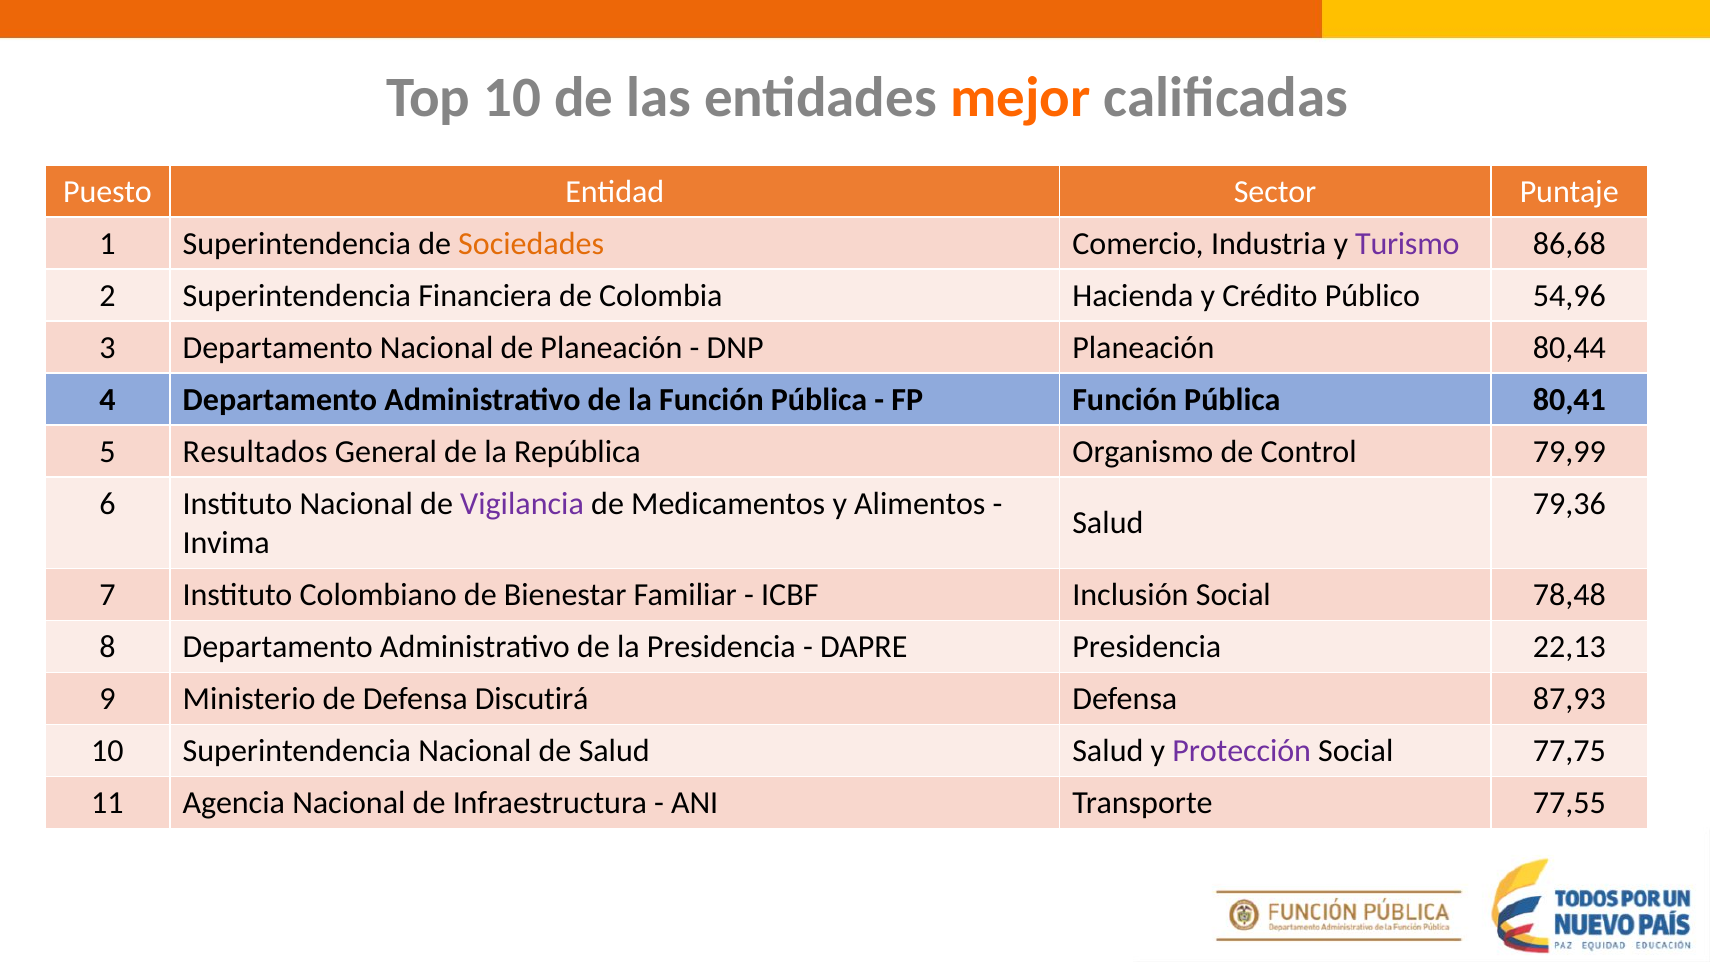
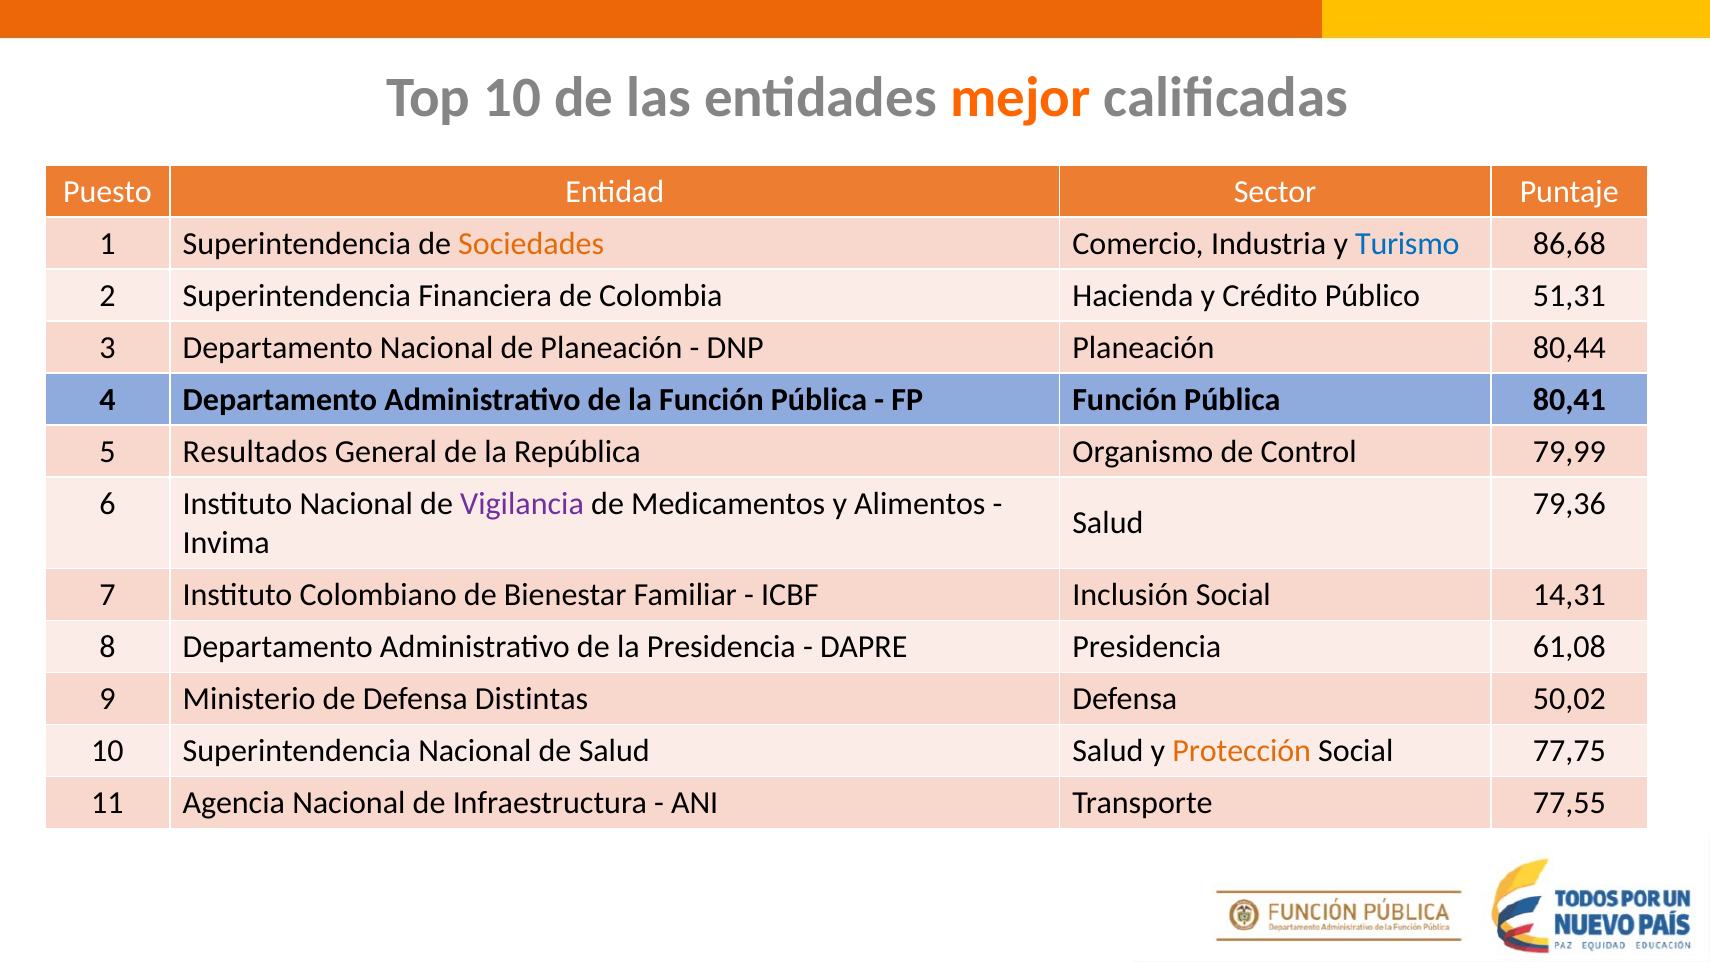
Turismo colour: purple -> blue (1407, 243)
54,96: 54,96 -> 51,31 (1569, 295)
78,48: 78,48 -> 14,31 (1569, 595)
22,13: 22,13 -> 61,08 (1569, 647)
Discutirá: Discutirá -> Distintas (532, 699)
87,93: 87,93 -> 50,02 (1569, 699)
Protección colour: purple -> orange (1242, 751)
